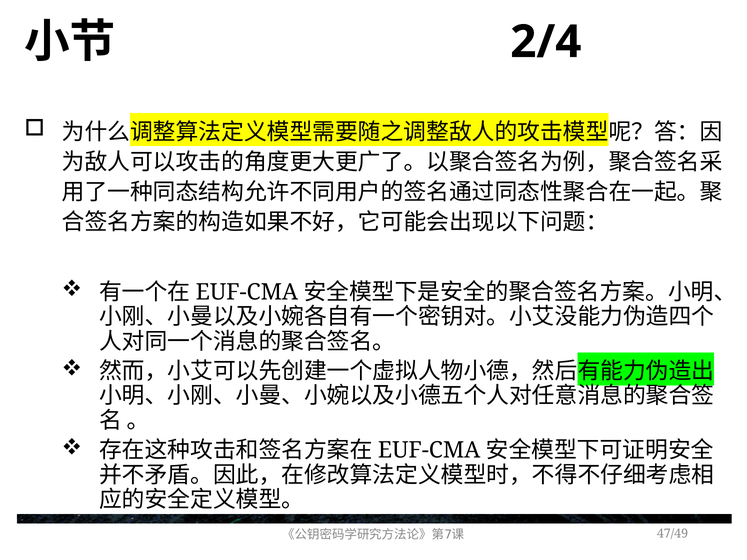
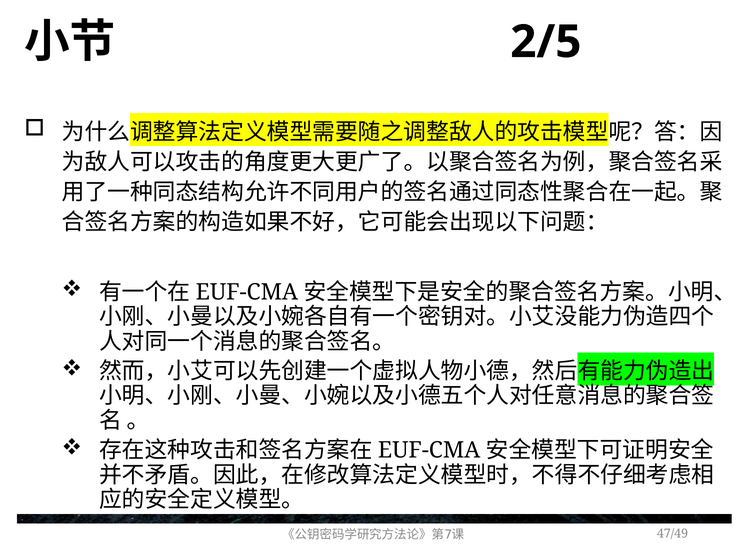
2/4: 2/4 -> 2/5 (546, 42)
